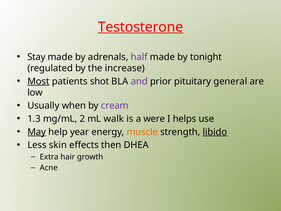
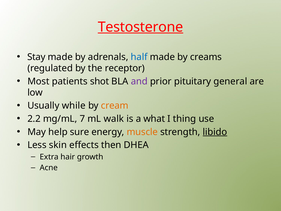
half colour: purple -> blue (139, 57)
tonight: tonight -> creams (206, 57)
increase: increase -> receptor (125, 68)
Most underline: present -> none (38, 81)
when: when -> while (74, 106)
cream colour: purple -> orange (115, 106)
1.3: 1.3 -> 2.2 (34, 119)
2: 2 -> 7 (82, 119)
were: were -> what (154, 119)
helps: helps -> thing (184, 119)
May underline: present -> none (37, 132)
year: year -> sure (80, 132)
